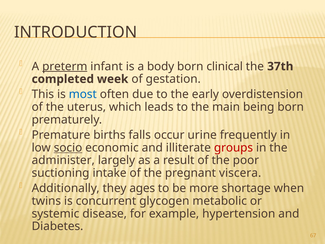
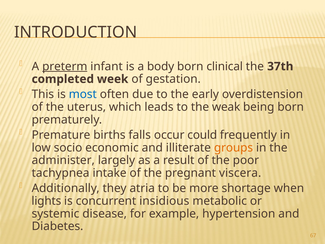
main: main -> weak (226, 107)
urine: urine -> could (202, 135)
socio underline: present -> none (68, 148)
groups colour: red -> orange (233, 148)
suctioning: suctioning -> tachypnea (61, 173)
ages: ages -> atria (142, 188)
twins: twins -> lights (46, 201)
glycogen: glycogen -> insidious (164, 201)
